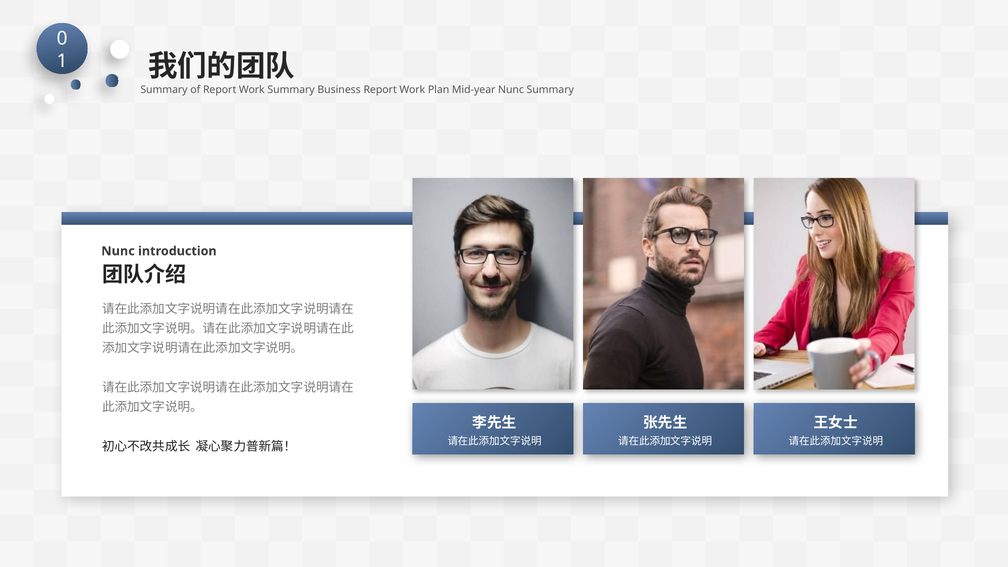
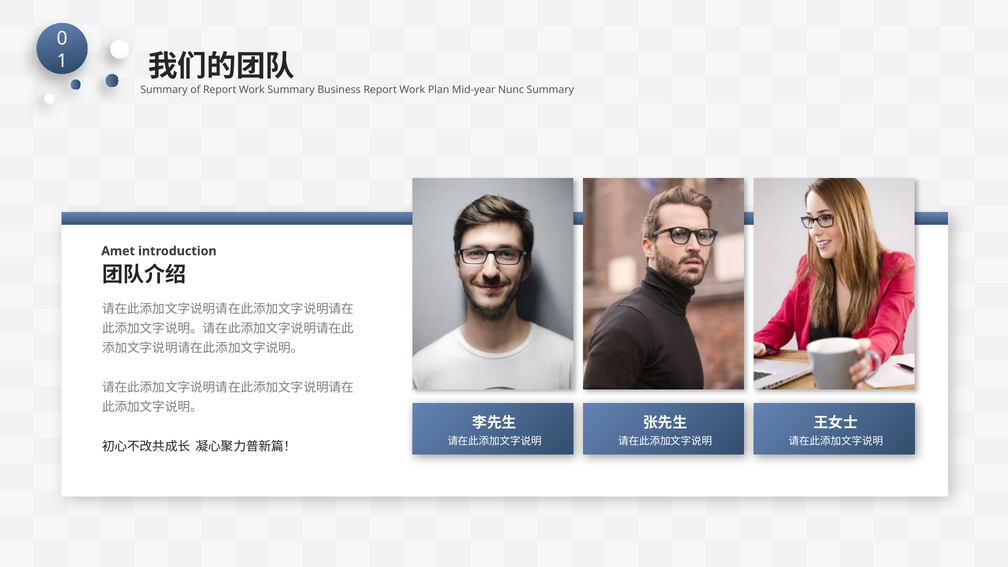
Nunc: Nunc -> Amet (118, 251)
